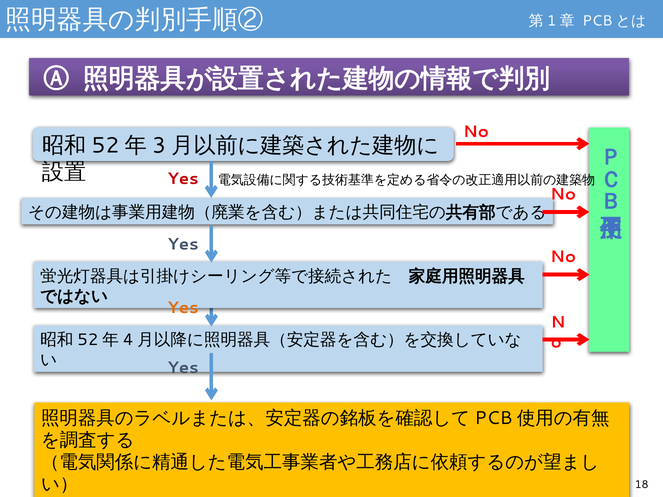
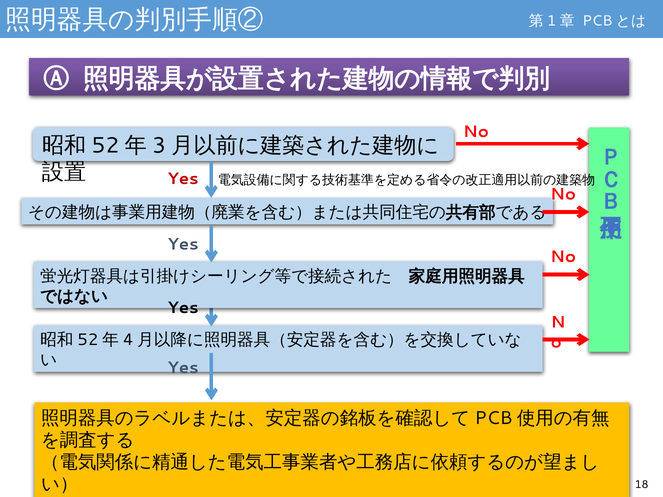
Yes colour: orange -> black (183, 308)
